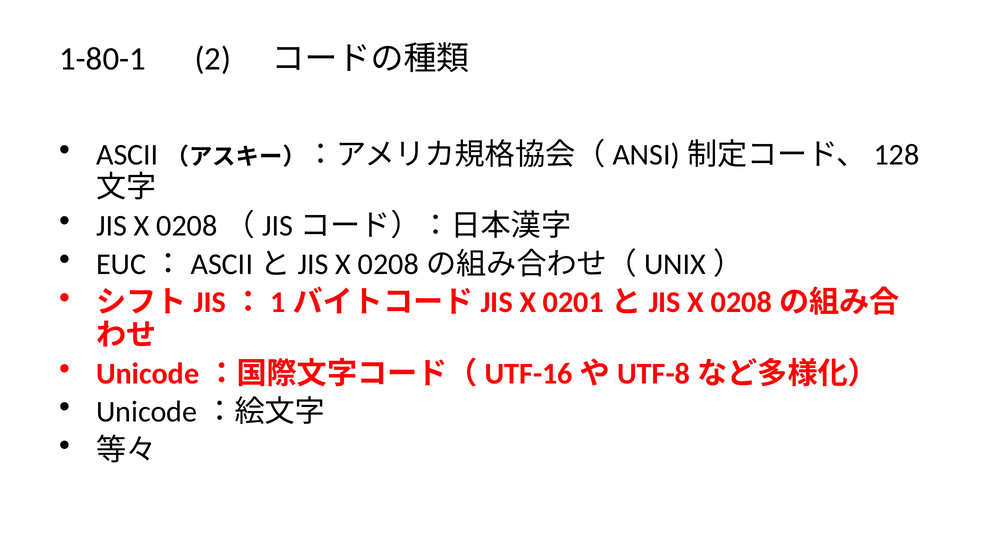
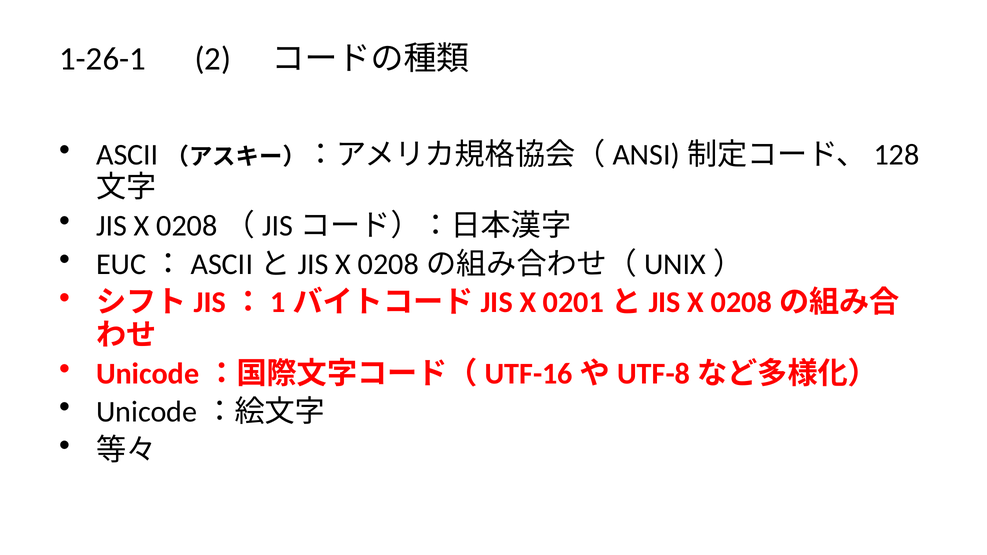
1-80-1: 1-80-1 -> 1-26-1 (103, 59)
